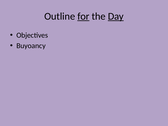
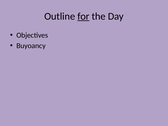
Day underline: present -> none (116, 16)
